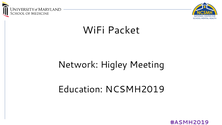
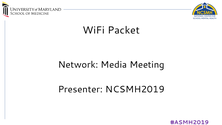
Higley: Higley -> Media (114, 65)
Education: Education -> Presenter (80, 89)
